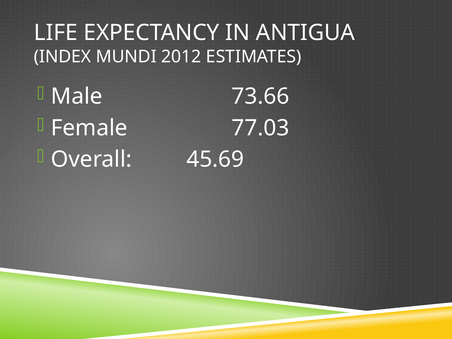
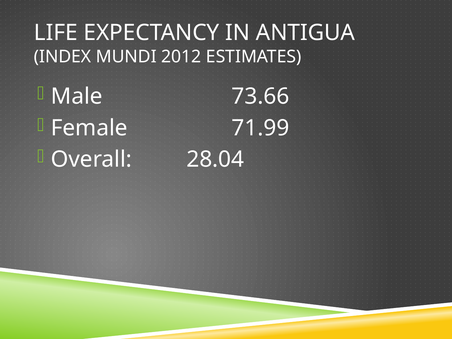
77.03: 77.03 -> 71.99 (261, 128)
45.69: 45.69 -> 28.04 (215, 160)
